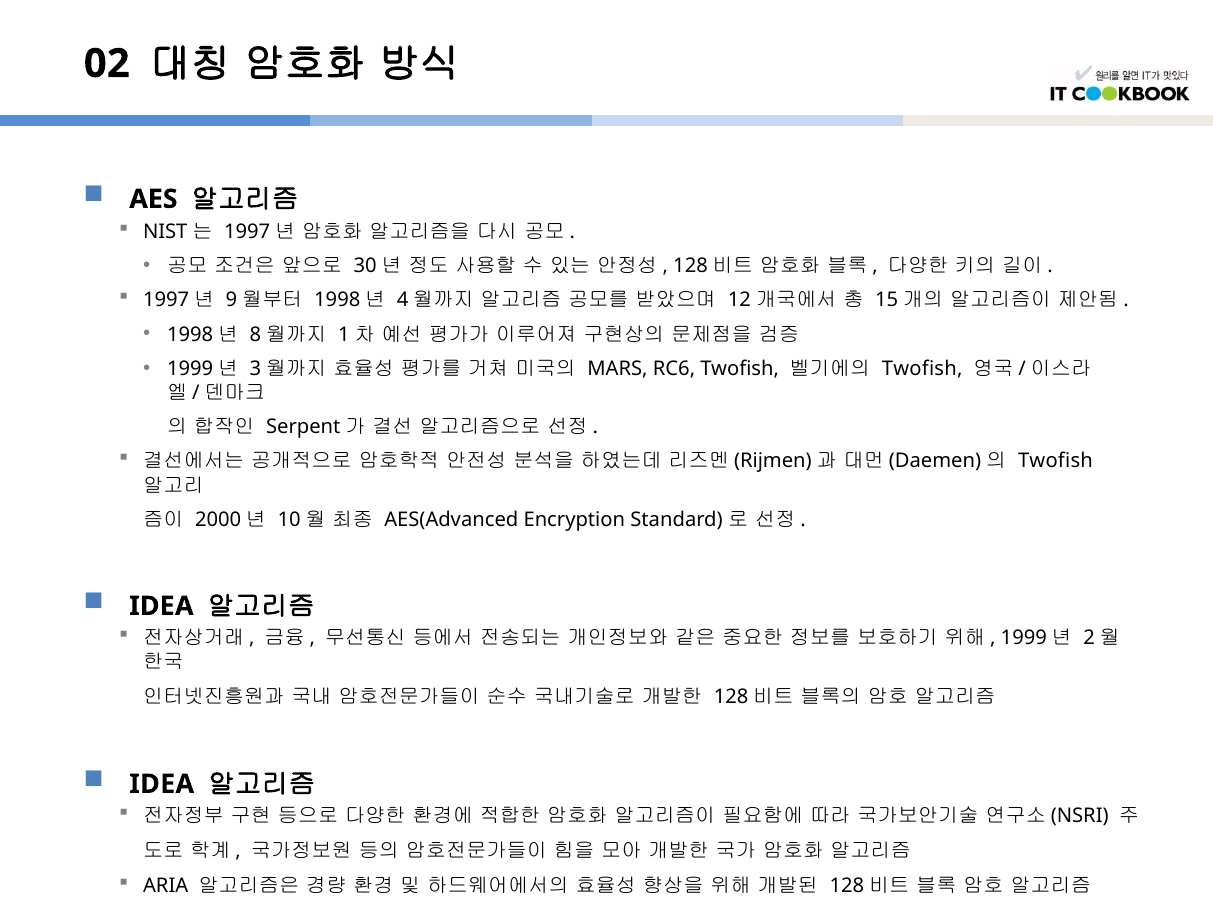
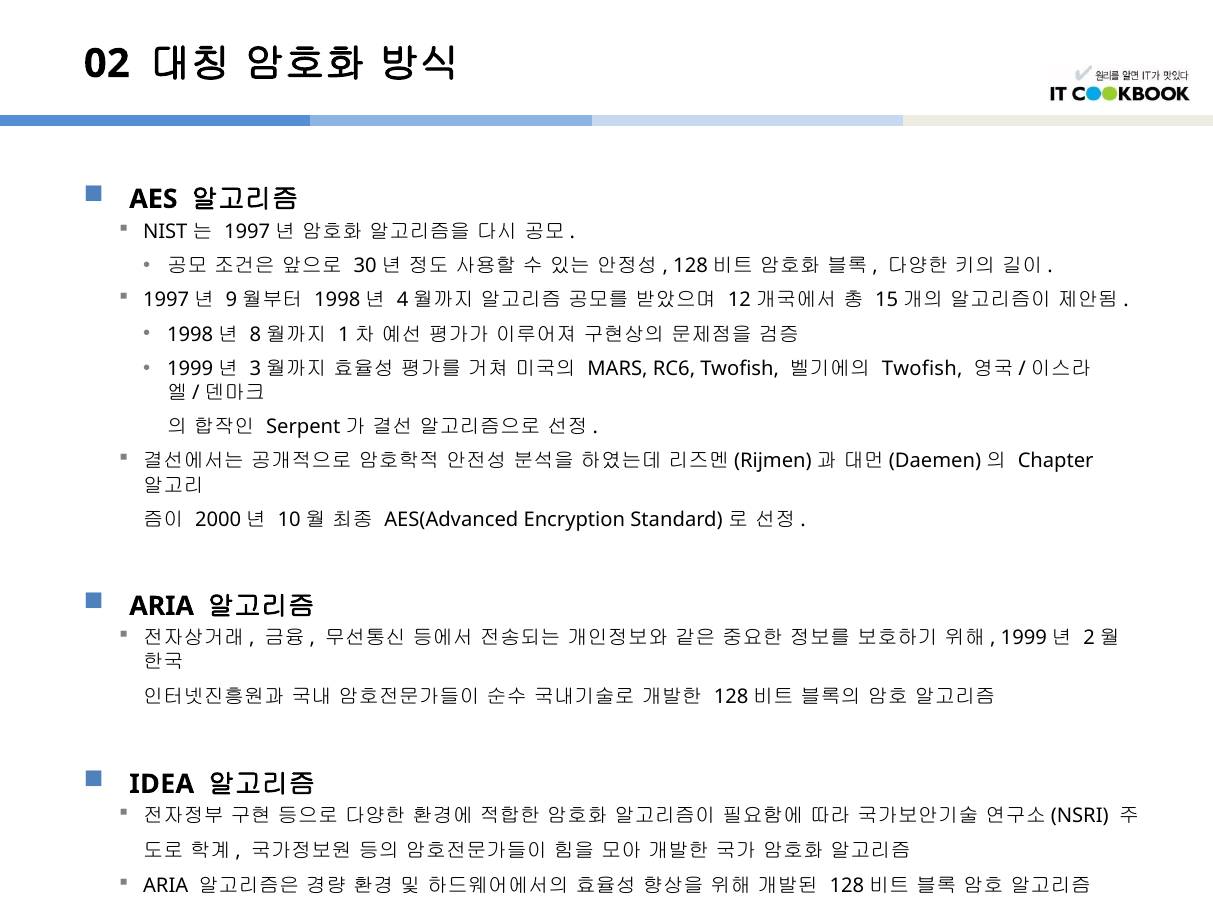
Twofish: Twofish -> Chapter (1056, 461)
IDEA: IDEA -> ARIA (162, 606)
